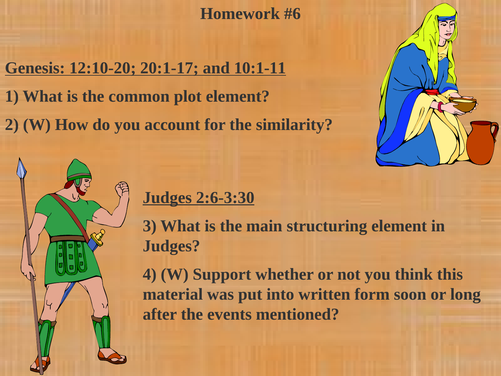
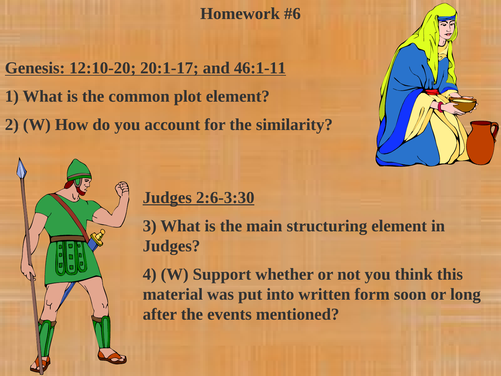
10:1-11: 10:1-11 -> 46:1-11 (260, 68)
